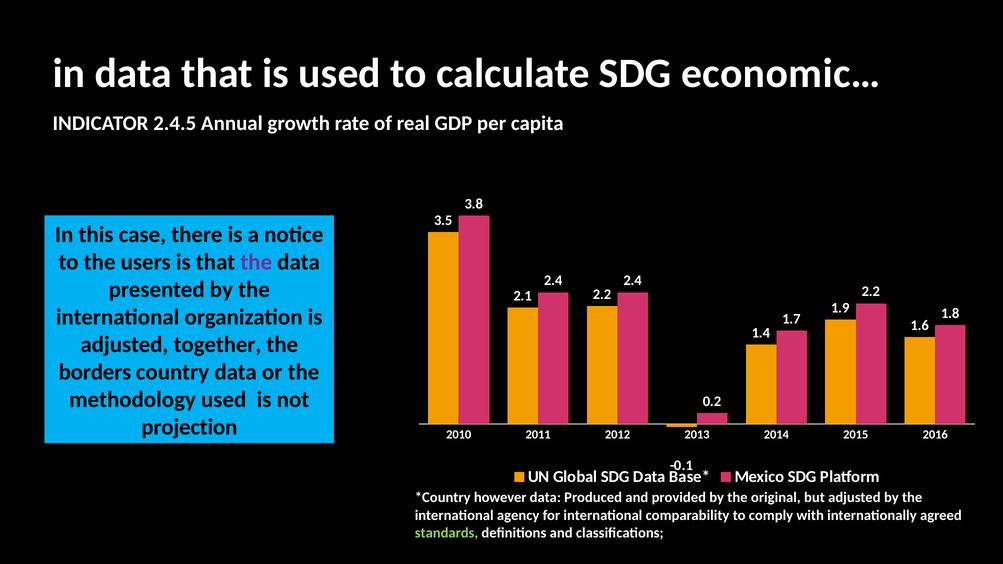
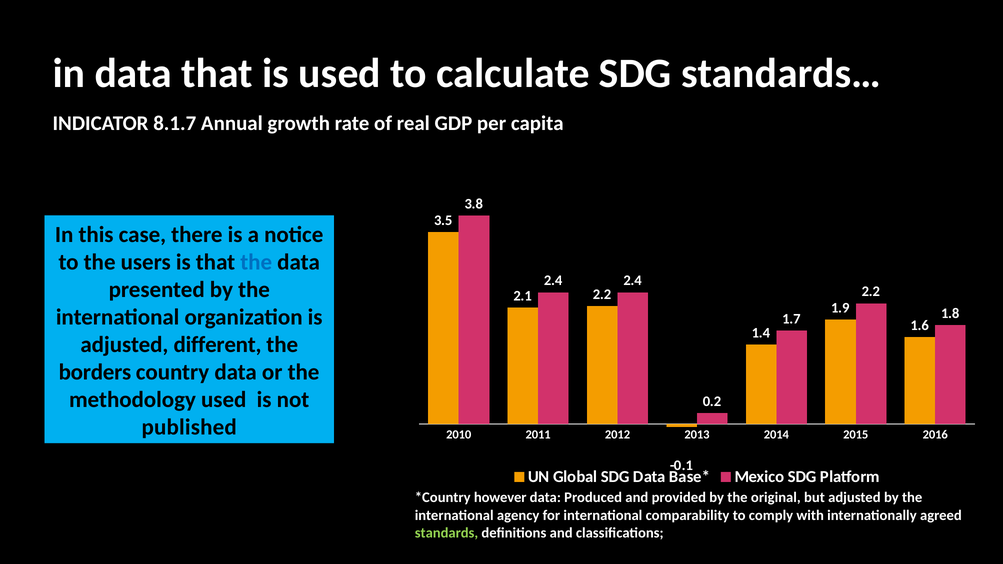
economic…: economic… -> standards… (781, 74)
2.4.5: 2.4.5 -> 8.1.7 (175, 123)
the colour: purple -> blue (256, 262)
together: together -> different (218, 345)
projection: projection -> published (189, 428)
